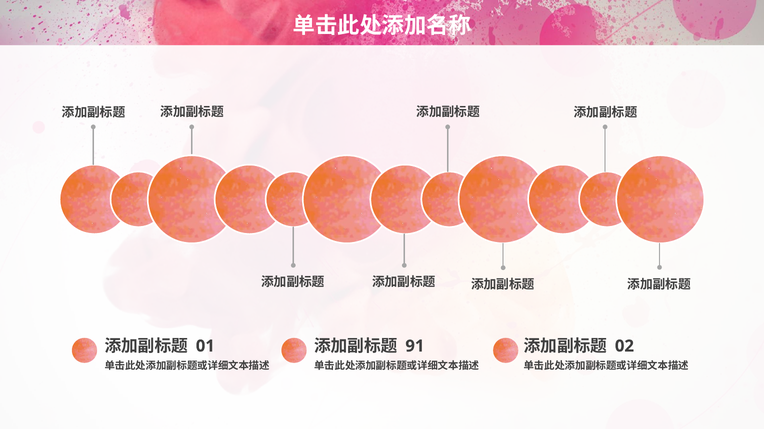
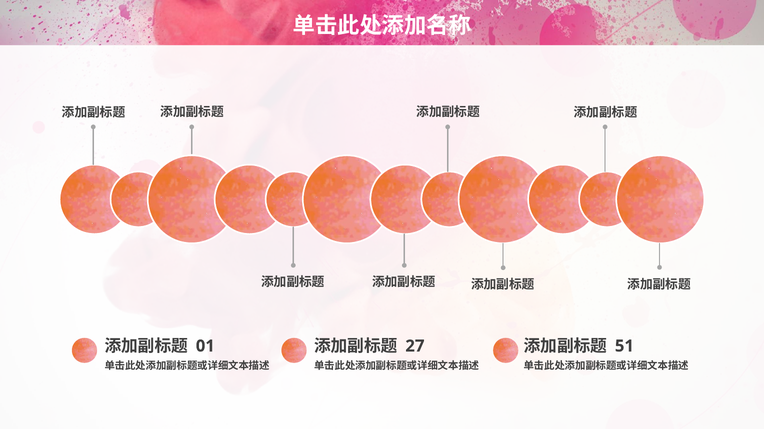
91: 91 -> 27 (415, 347)
02: 02 -> 51 (624, 347)
